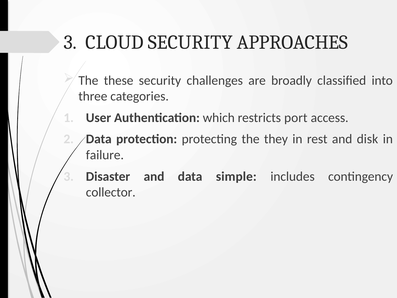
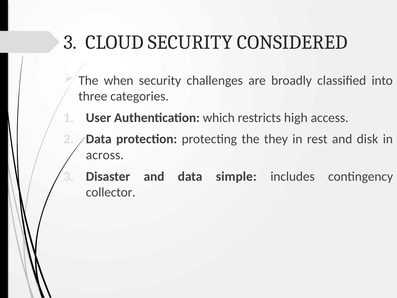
APPROACHES: APPROACHES -> CONSIDERED (292, 42)
these: these -> when (119, 80)
port: port -> high (296, 118)
failure: failure -> across (105, 155)
